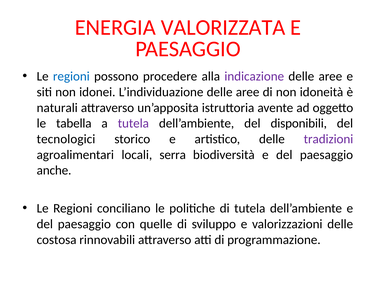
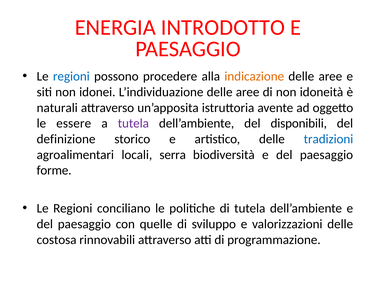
VALORIZZATA: VALORIZZATA -> INTRODOTTO (223, 27)
indicazione colour: purple -> orange (254, 76)
tabella: tabella -> essere (74, 123)
tecnologici: tecnologici -> definizione (66, 139)
tradizioni colour: purple -> blue (328, 139)
anche: anche -> forme (54, 170)
